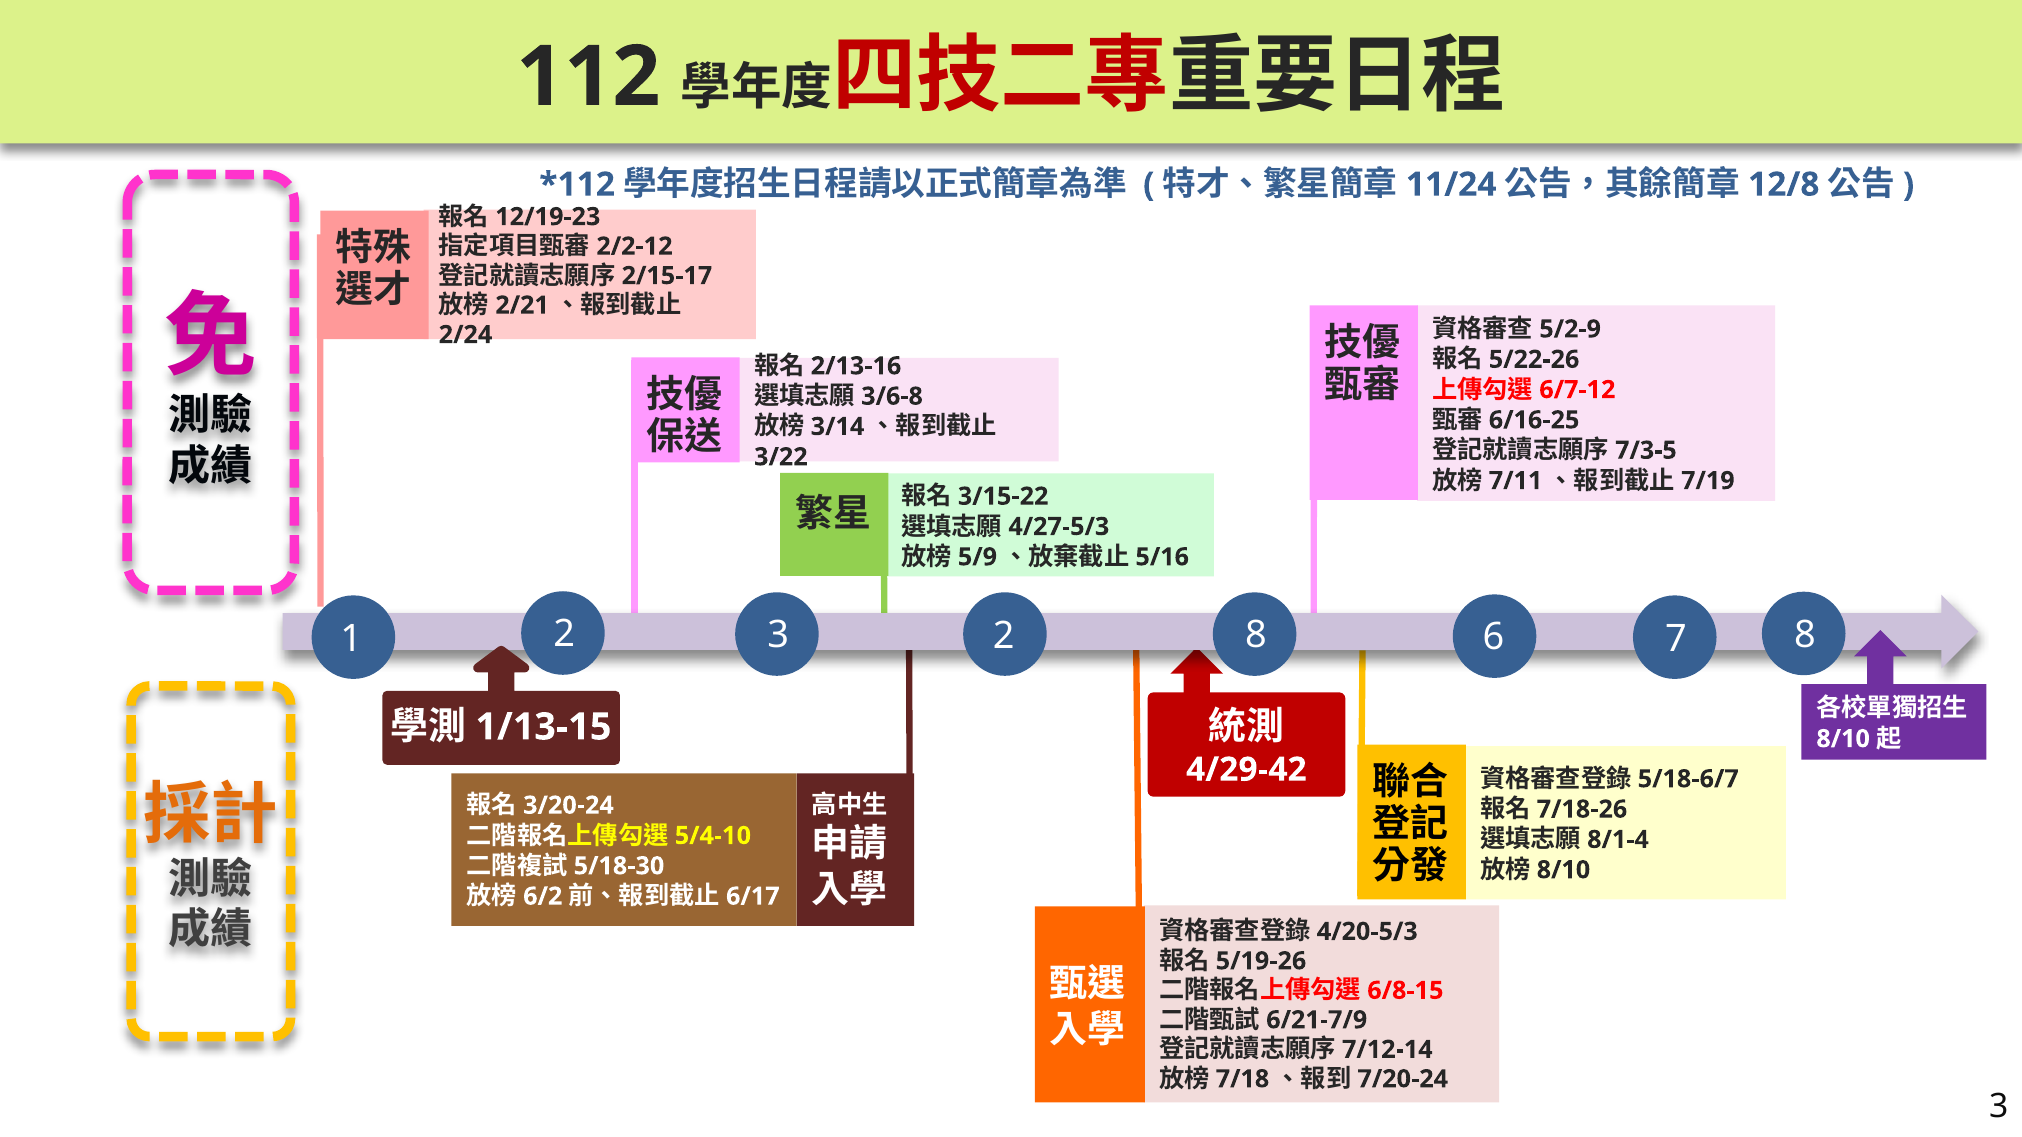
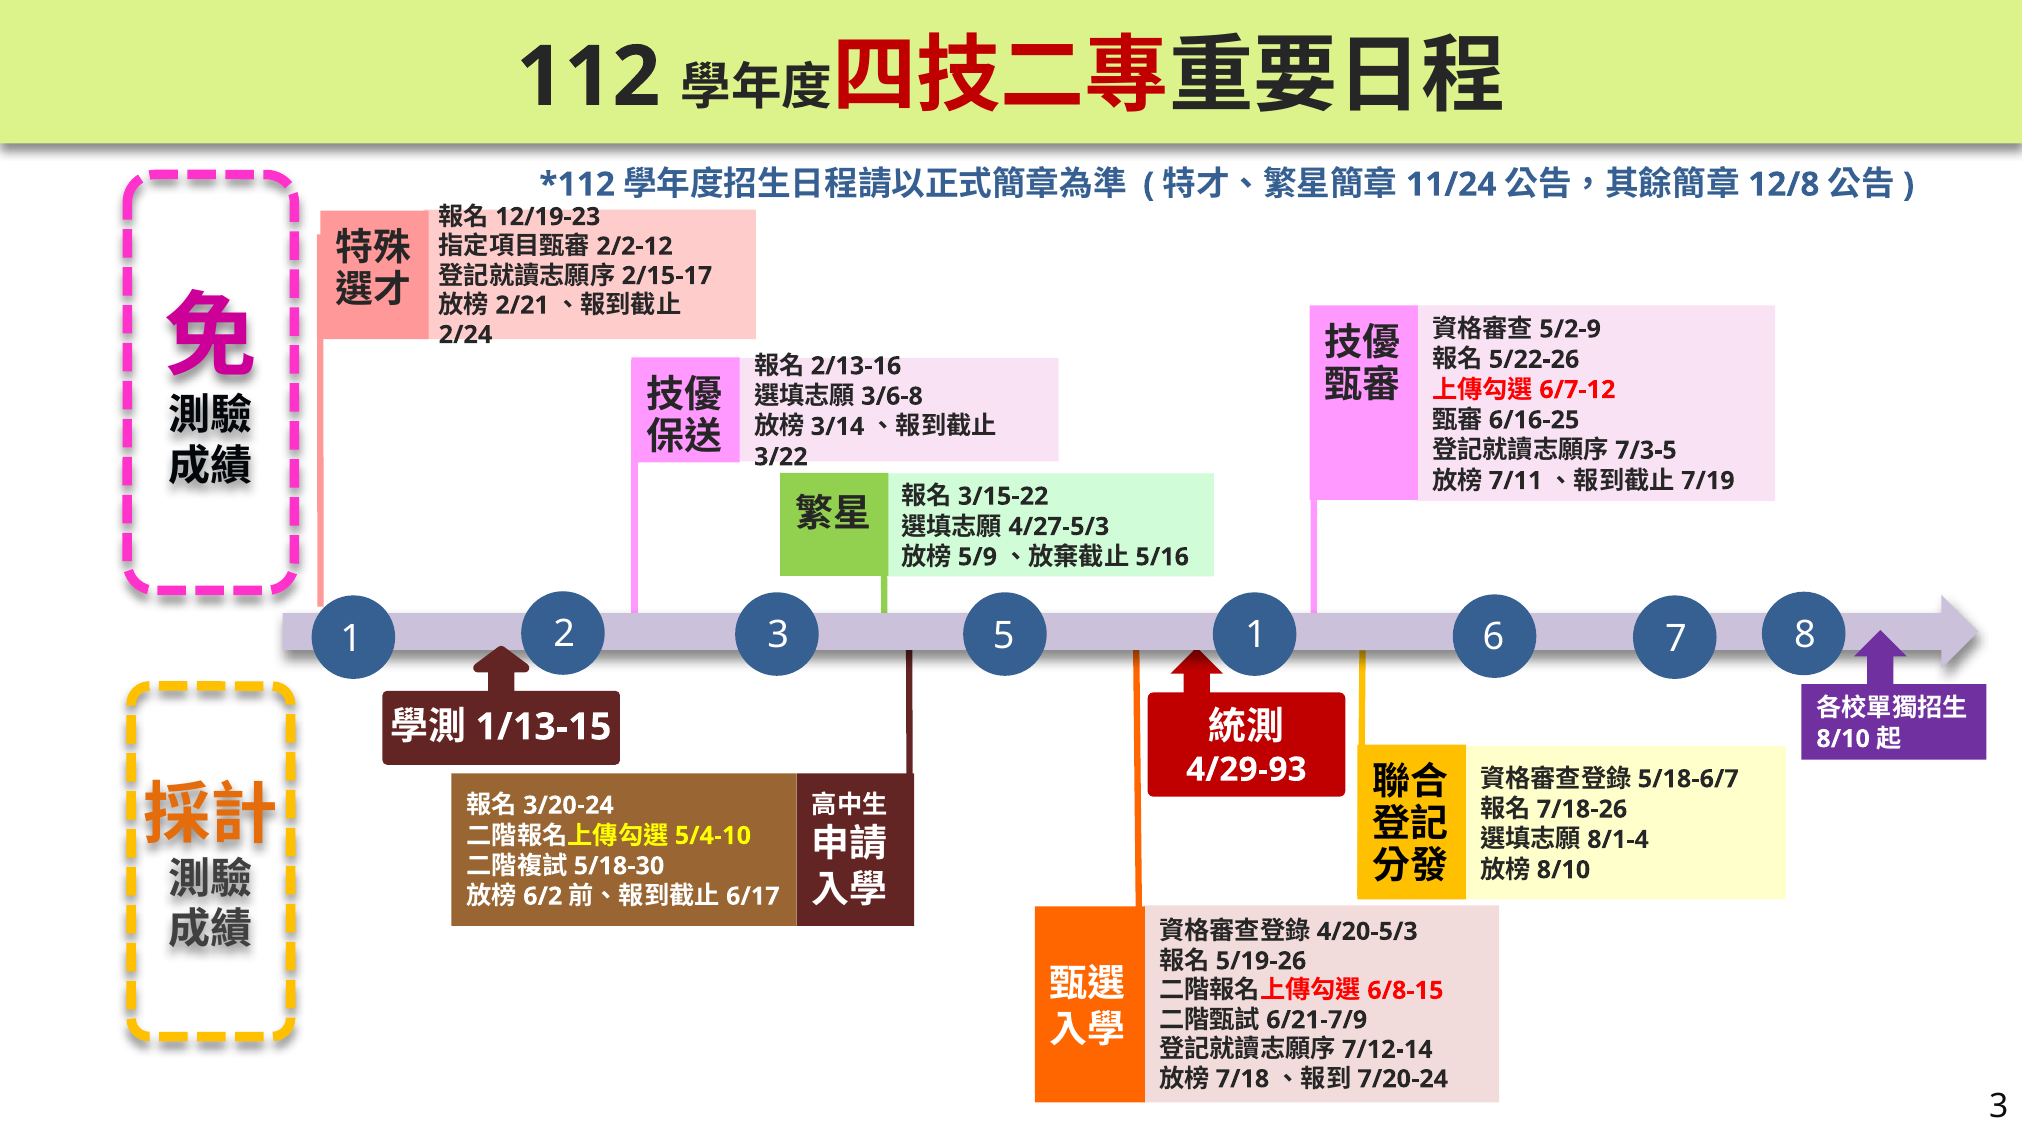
3 8: 8 -> 1 (1256, 636)
2 2: 2 -> 5 (1004, 637)
4/29-42: 4/29-42 -> 4/29-93 (1246, 770)
